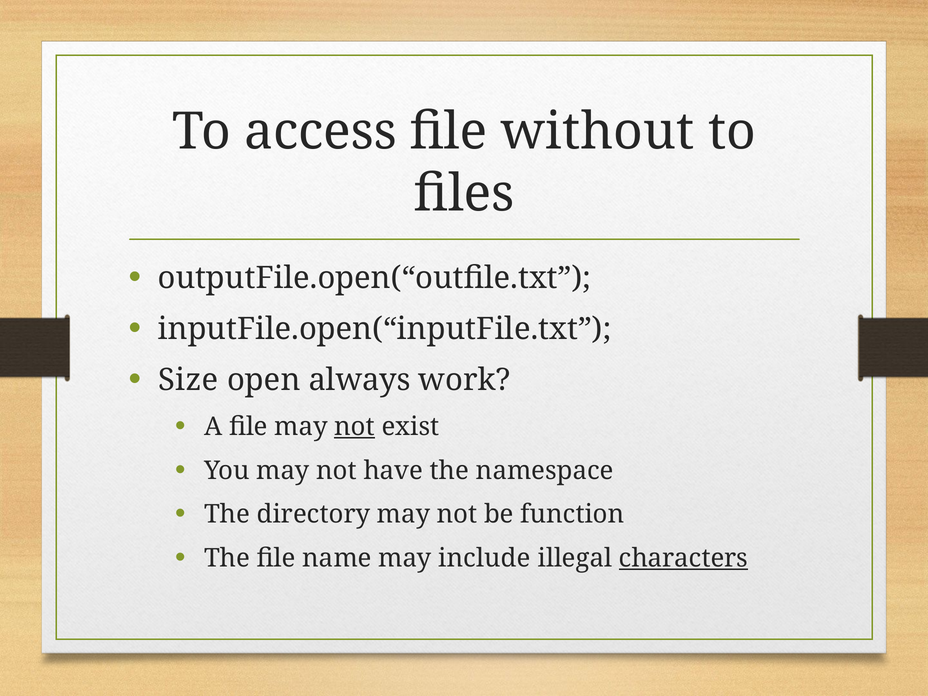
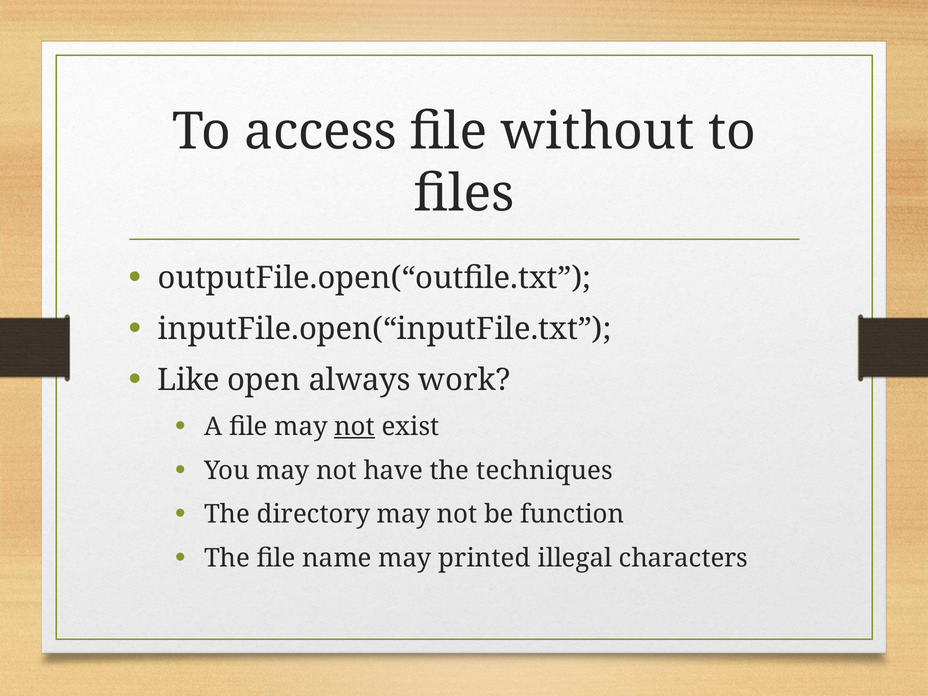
Size: Size -> Like (189, 380)
namespace: namespace -> techniques (545, 471)
include: include -> printed (485, 558)
characters underline: present -> none (684, 558)
